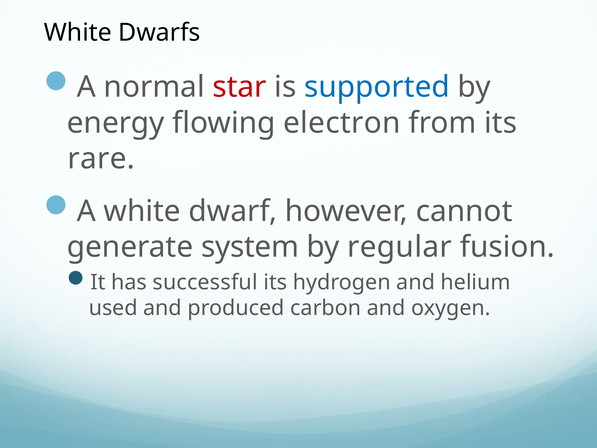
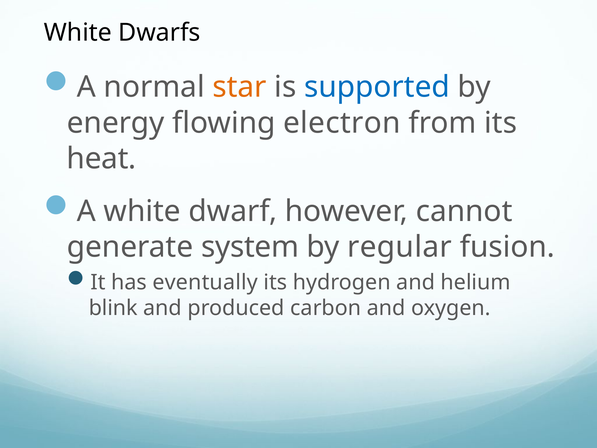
star colour: red -> orange (240, 87)
rare: rare -> heat (101, 159)
successful: successful -> eventually (205, 282)
used: used -> blink (113, 308)
